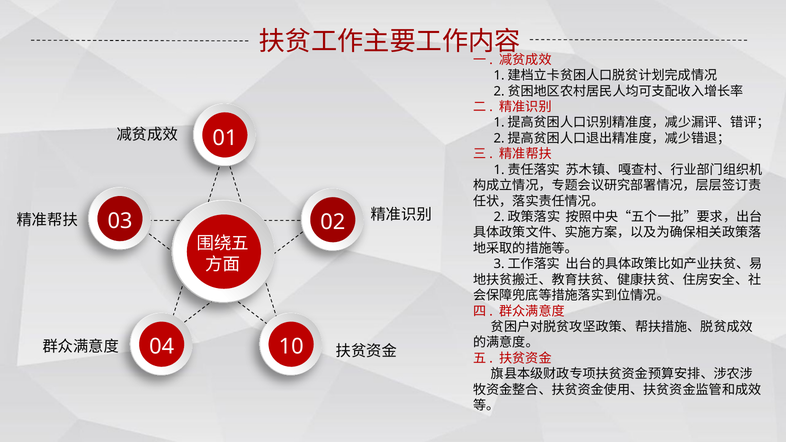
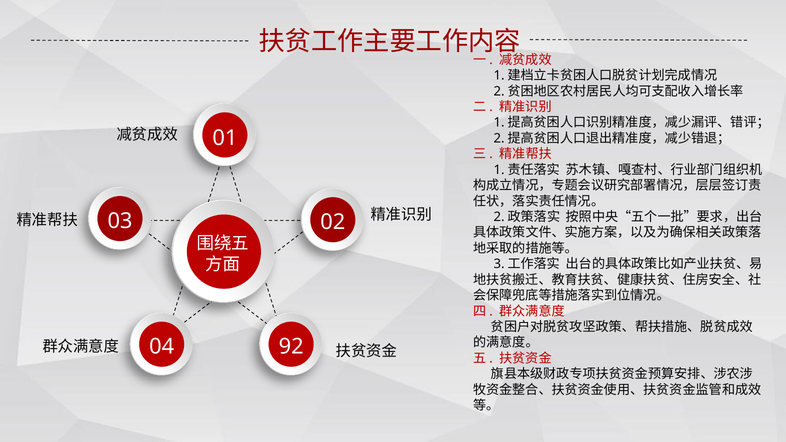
10: 10 -> 92 (291, 347)
